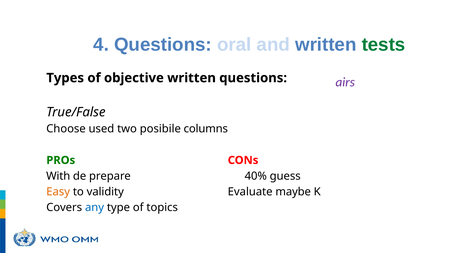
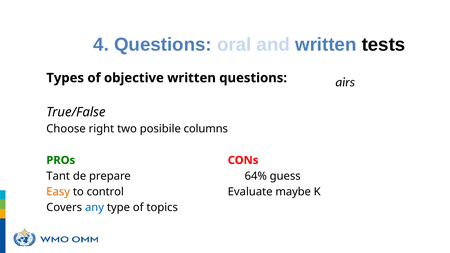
tests colour: green -> black (384, 45)
airs colour: purple -> black (345, 82)
used: used -> right (101, 129)
With: With -> Tant (58, 176)
40%: 40% -> 64% (256, 176)
validity: validity -> control (105, 192)
